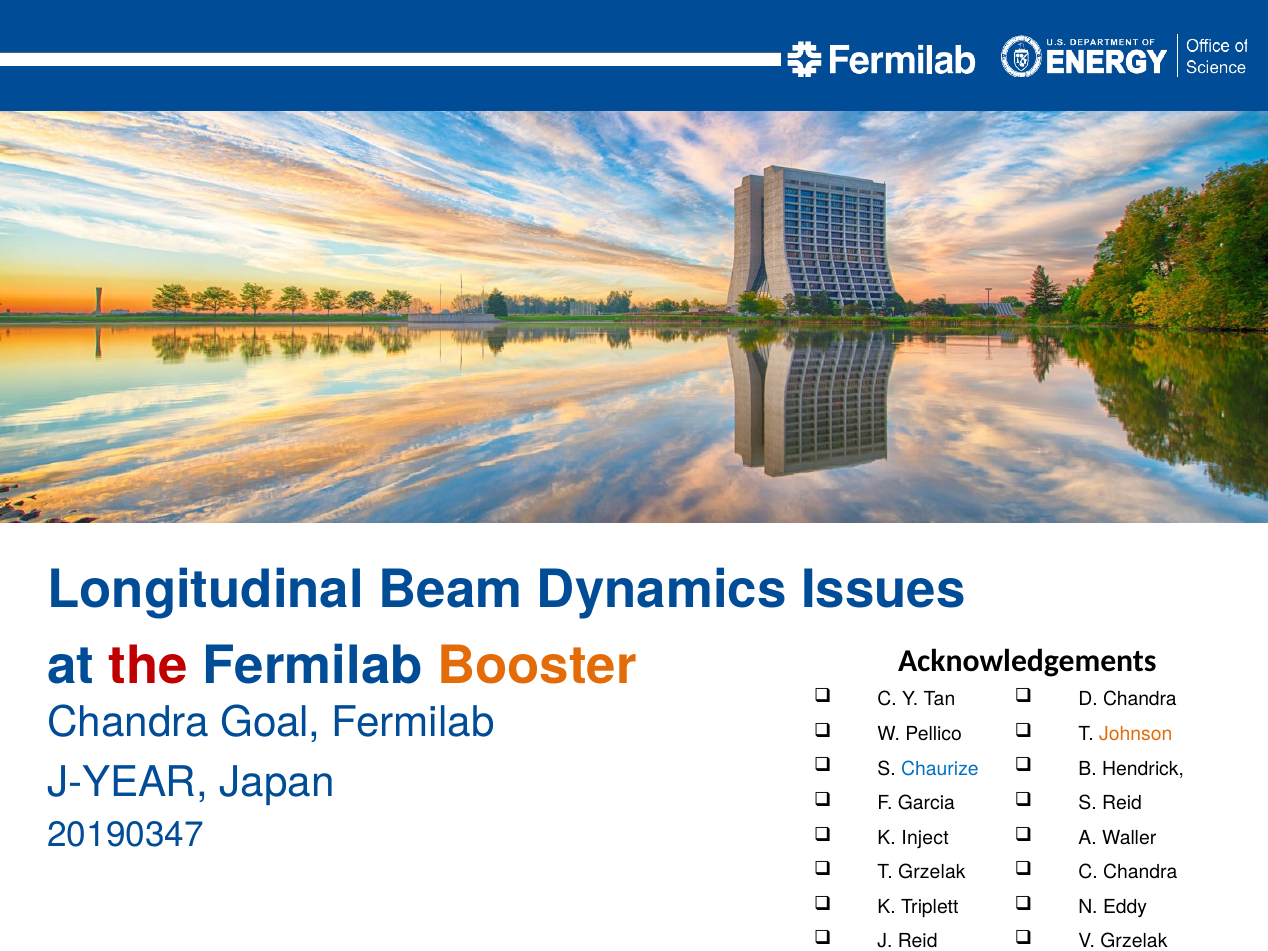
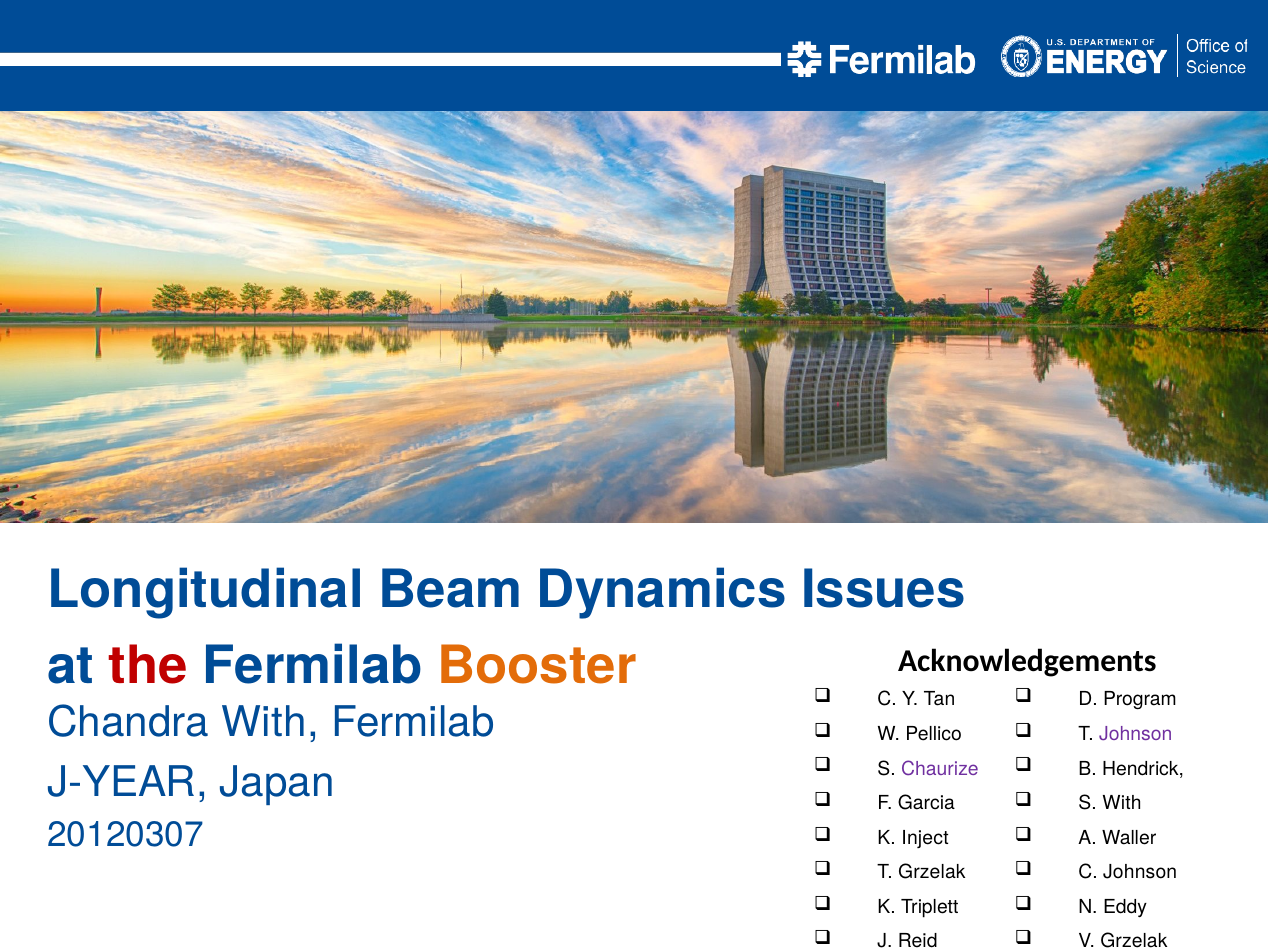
D Chandra: Chandra -> Program (1140, 700)
Chandra Goal: Goal -> With (270, 723)
Johnson colour: orange -> purple (1136, 734)
Chaurize colour: blue -> purple (940, 769)
S Reid: Reid -> With (1122, 803)
20190347: 20190347 -> 20120307 (126, 835)
C Chandra: Chandra -> Johnson (1140, 872)
